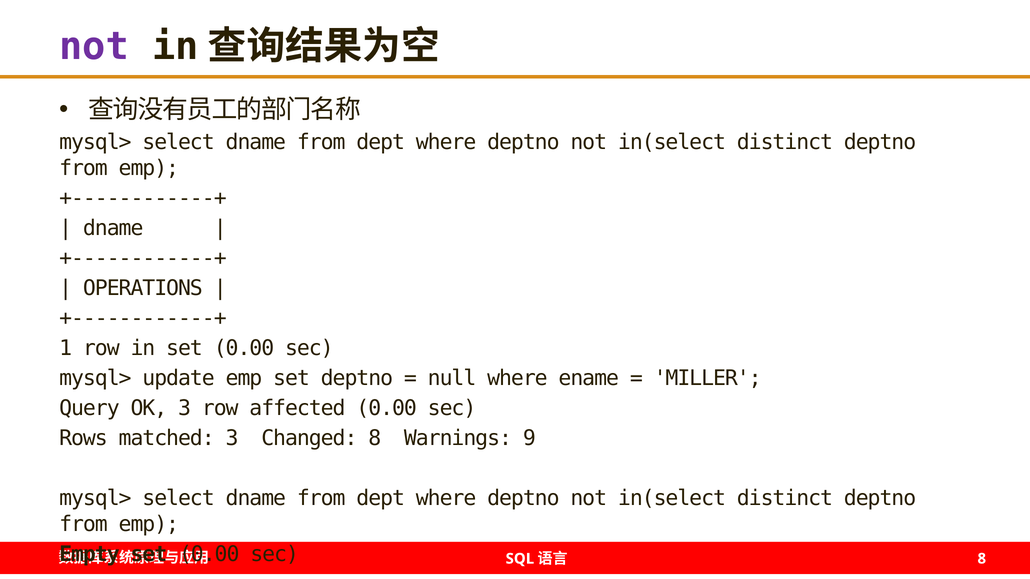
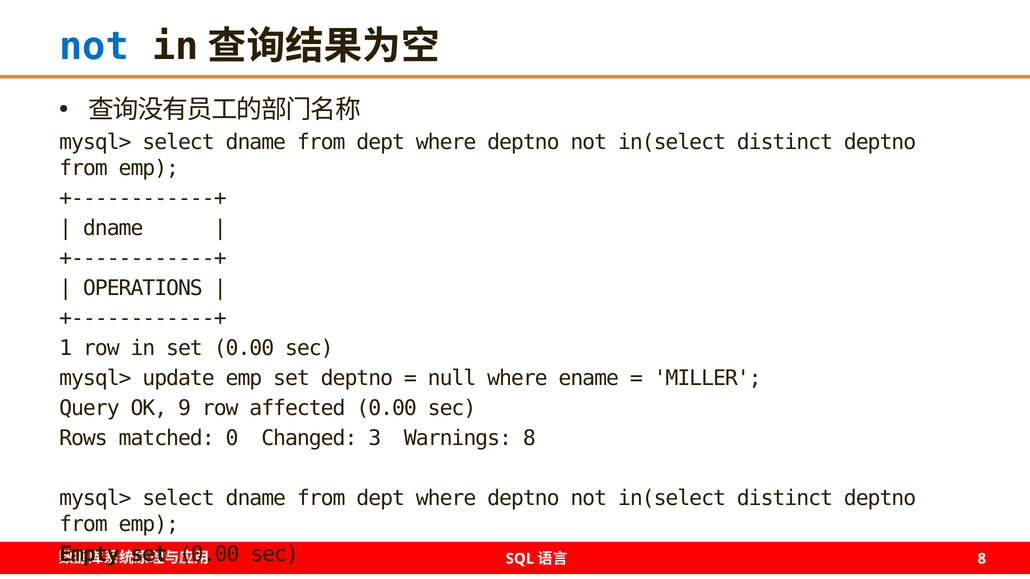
not colour: purple -> blue (94, 47)
OK 3: 3 -> 9 (185, 409)
matched 3: 3 -> 0 (232, 439)
Changed 8: 8 -> 3 (375, 439)
Warnings 9: 9 -> 8 (529, 439)
